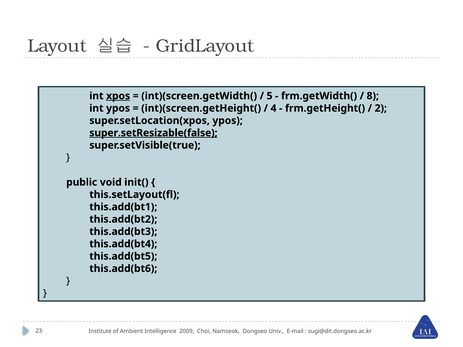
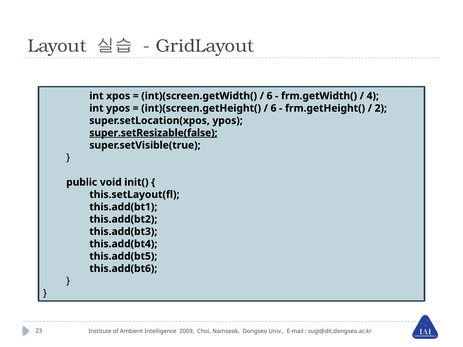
xpos underline: present -> none (118, 96)
5: 5 -> 6 (270, 96)
8: 8 -> 4 (373, 96)
4: 4 -> 6 (274, 108)
